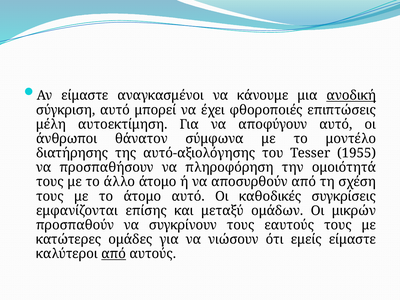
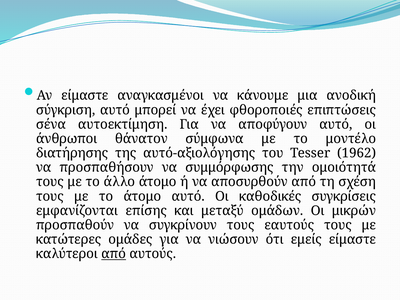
ανοδική underline: present -> none (351, 96)
μέλη: μέλη -> σένα (51, 124)
1955: 1955 -> 1962 (357, 153)
πληροφόρηση: πληροφόρηση -> συμμόρφωσης (229, 168)
